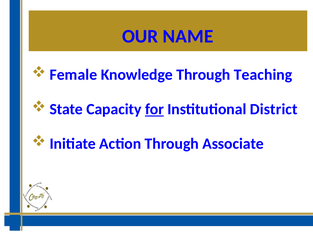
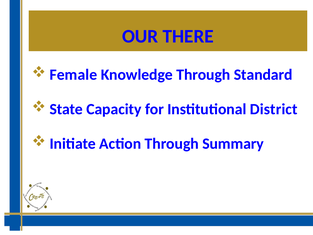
NAME: NAME -> THERE (188, 36)
Teaching: Teaching -> Standard (263, 75)
for underline: present -> none (154, 109)
Associate: Associate -> Summary (233, 144)
